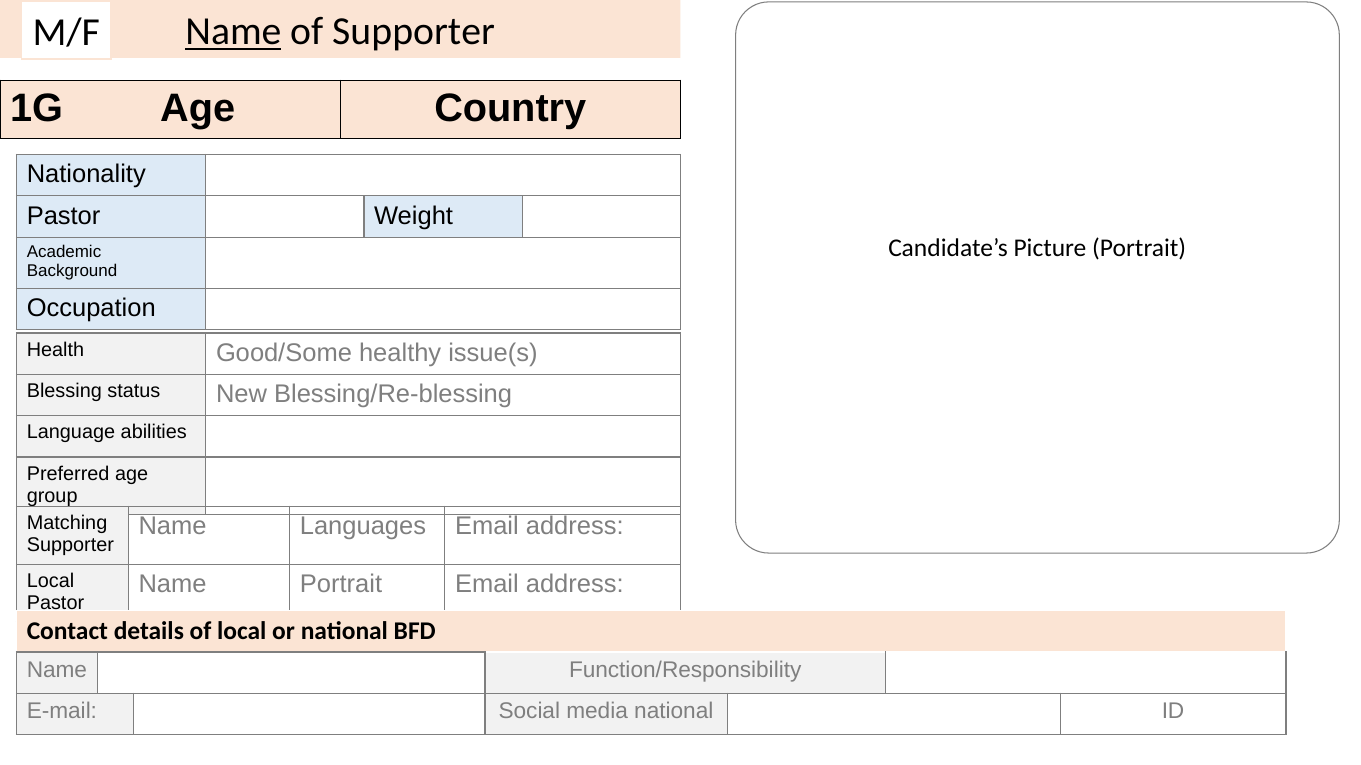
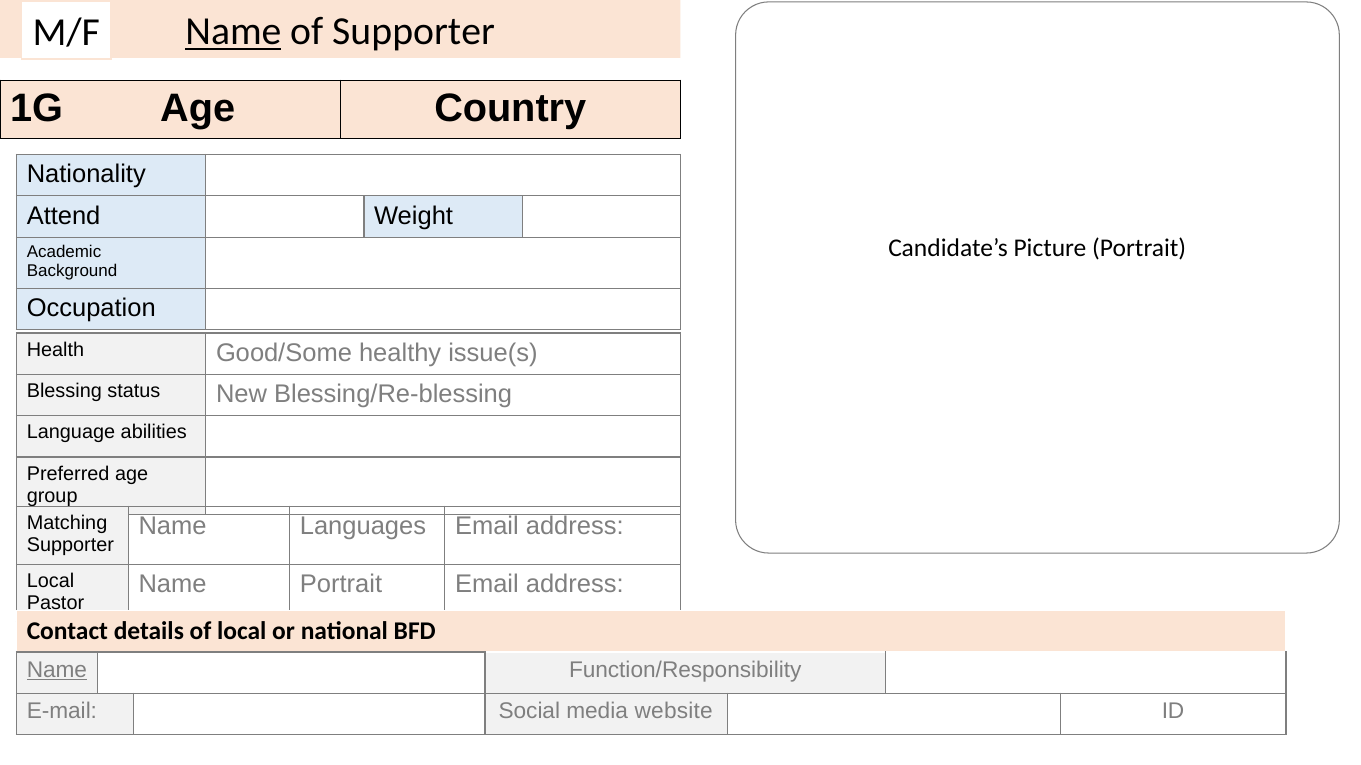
Pastor: Pastor -> Attend (64, 216)
Name underline: none -> present (57, 670)
media national: national -> website (674, 712)
